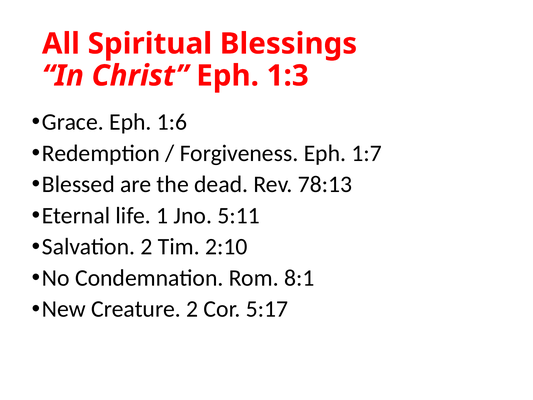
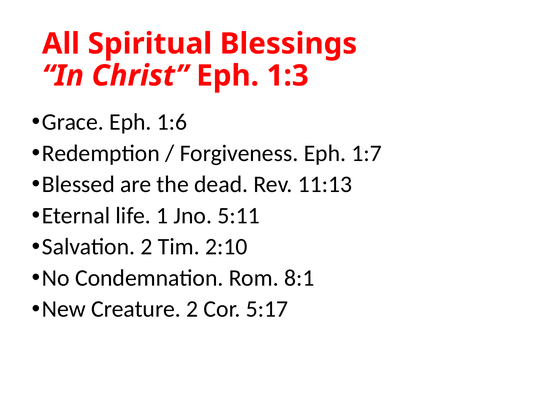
78:13: 78:13 -> 11:13 (325, 184)
